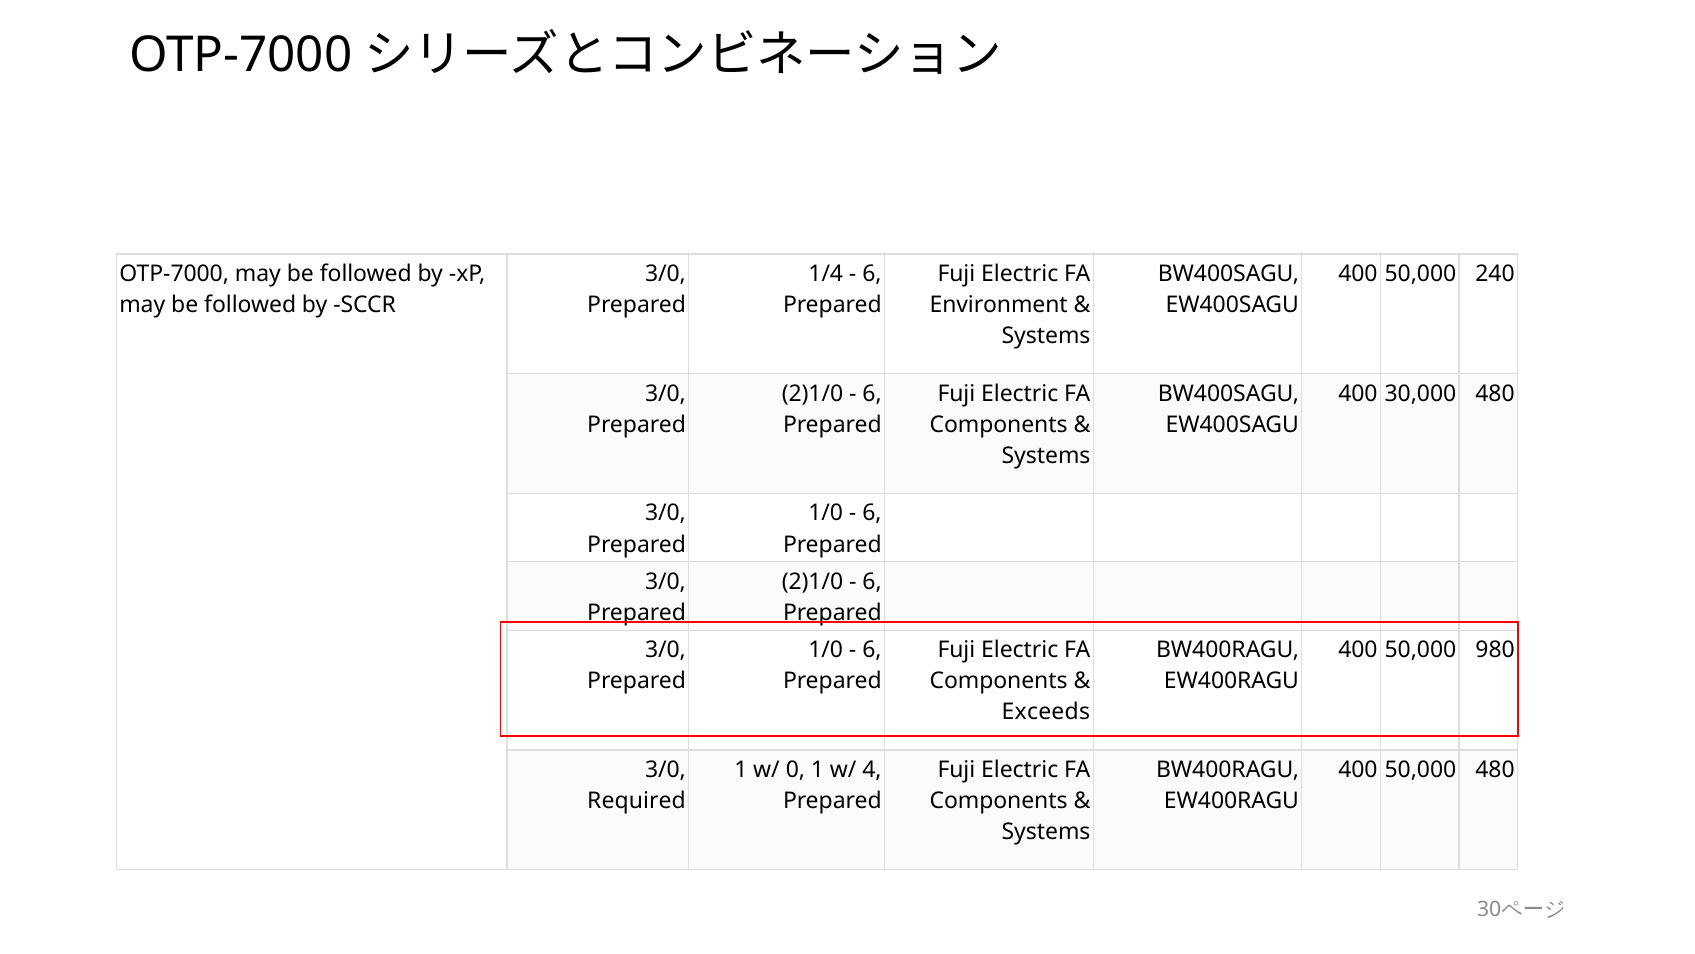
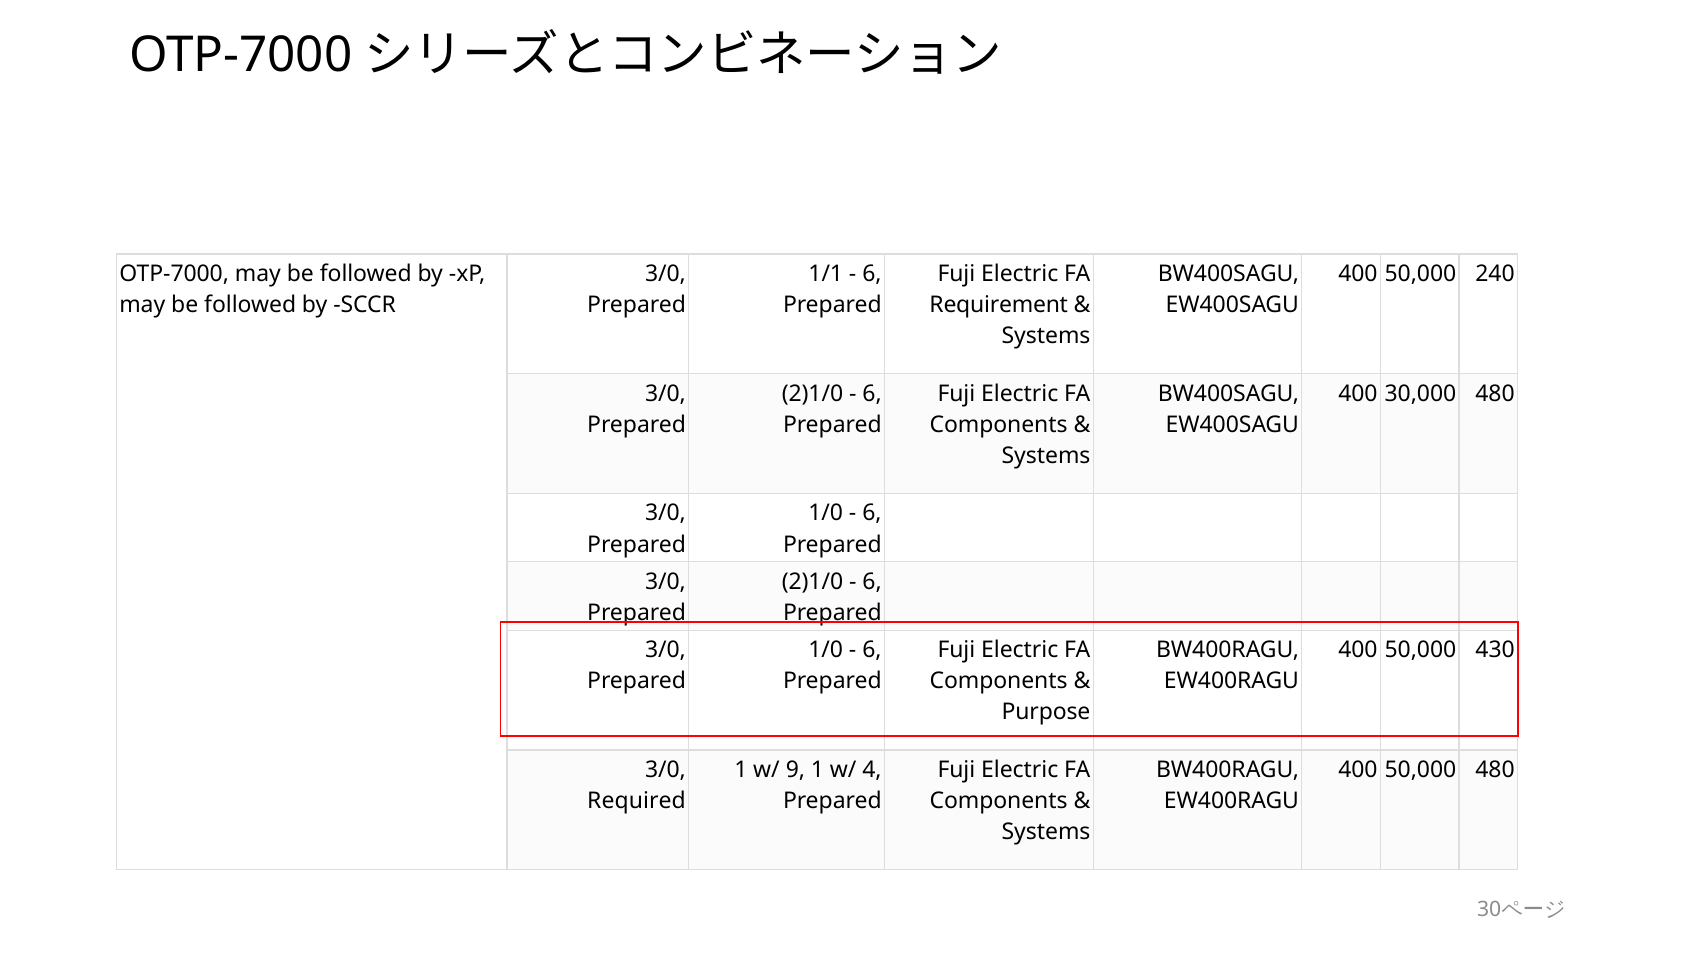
1/4: 1/4 -> 1/1 (826, 274)
Environment: Environment -> Requirement (999, 305)
980: 980 -> 430 (1495, 650)
Exceeds: Exceeds -> Purpose (1046, 712)
0: 0 -> 9 (795, 769)
